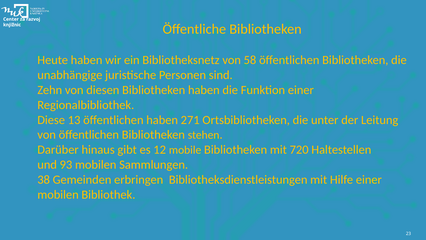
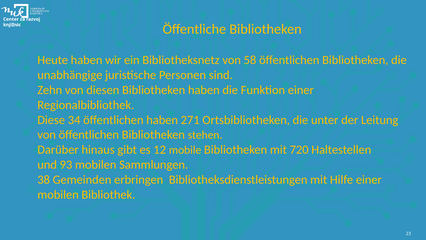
13: 13 -> 34 (74, 120)
